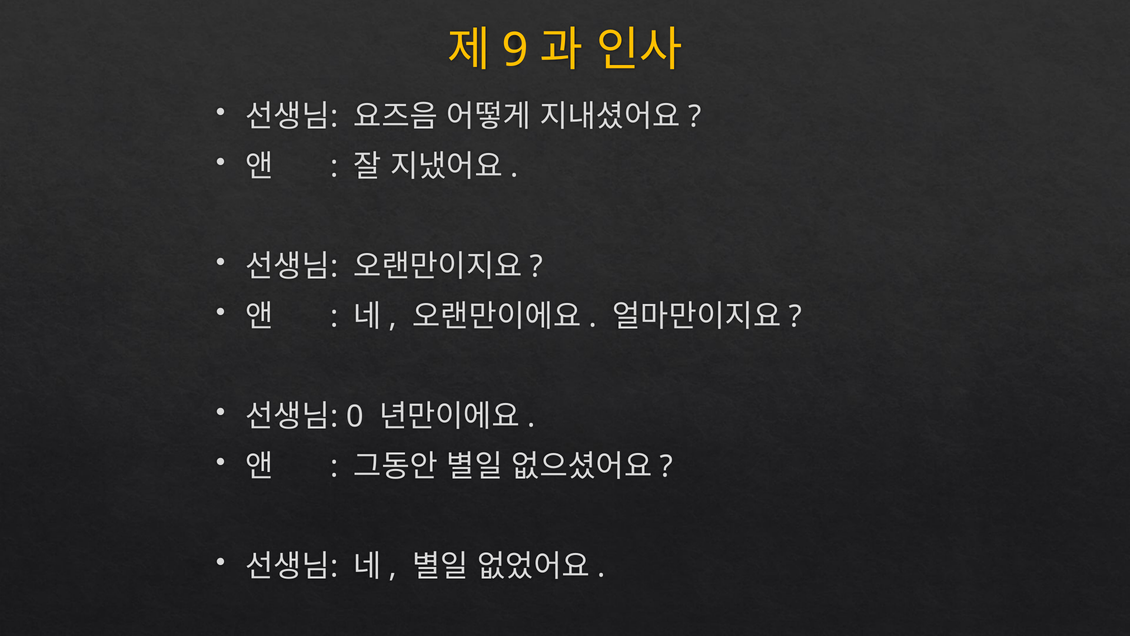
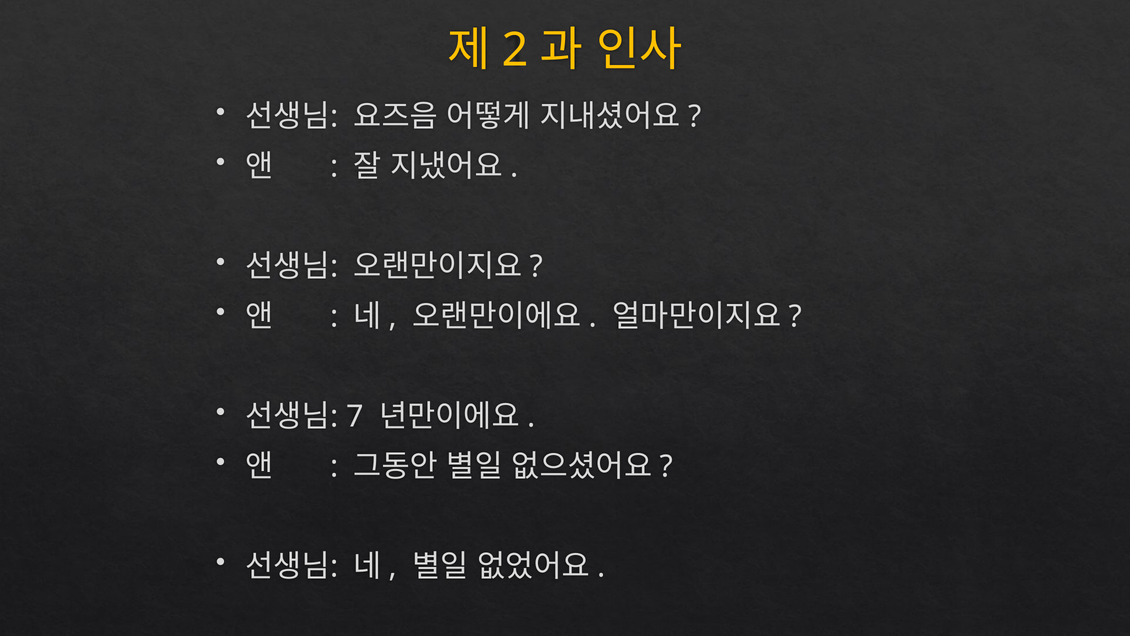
9: 9 -> 2 (515, 50)
0: 0 -> 7 (355, 416)
